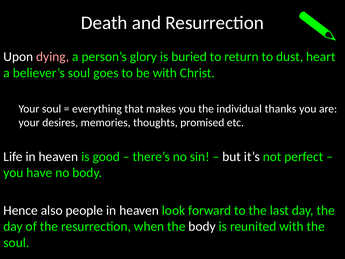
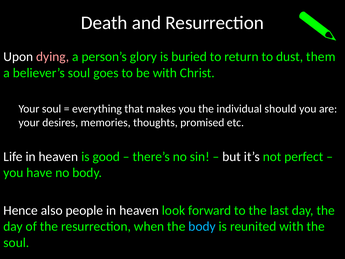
heart: heart -> them (321, 57)
thanks: thanks -> should (281, 109)
body colour: white -> light blue (202, 226)
